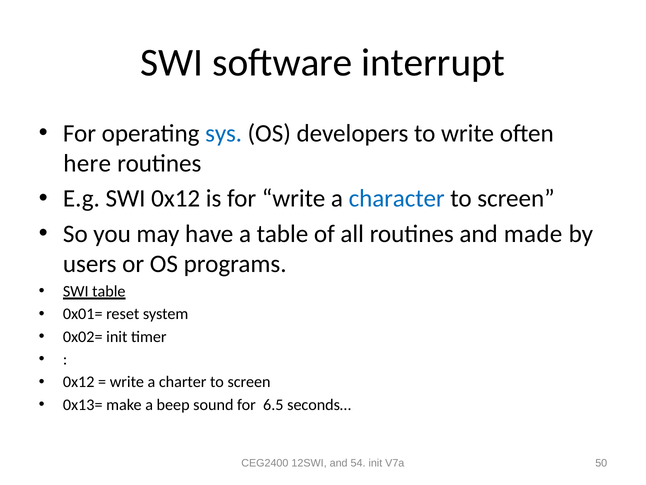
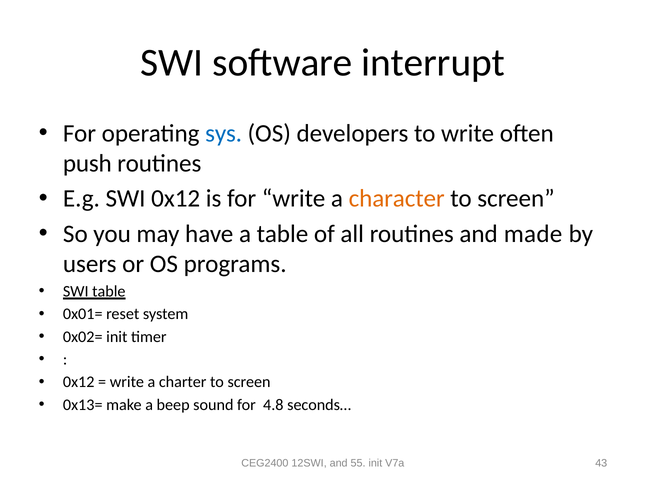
here: here -> push (87, 163)
character colour: blue -> orange (397, 198)
6.5: 6.5 -> 4.8 (273, 404)
54: 54 -> 55 (358, 463)
50: 50 -> 43 (601, 463)
